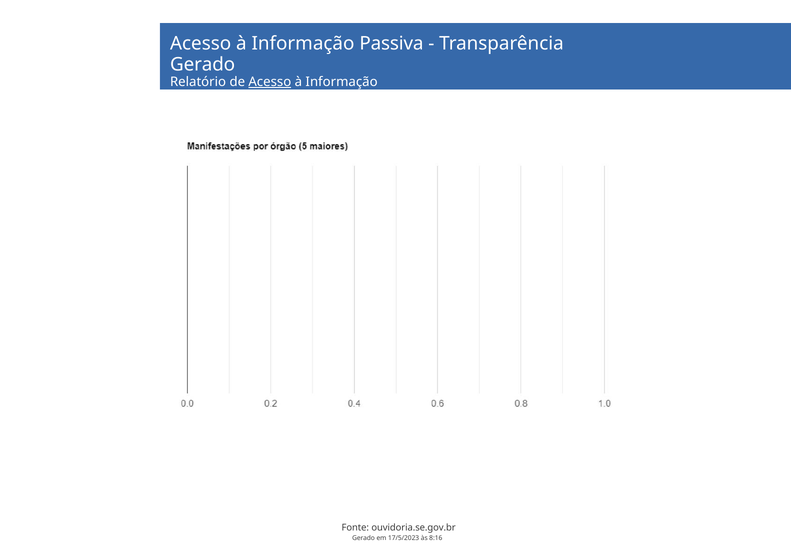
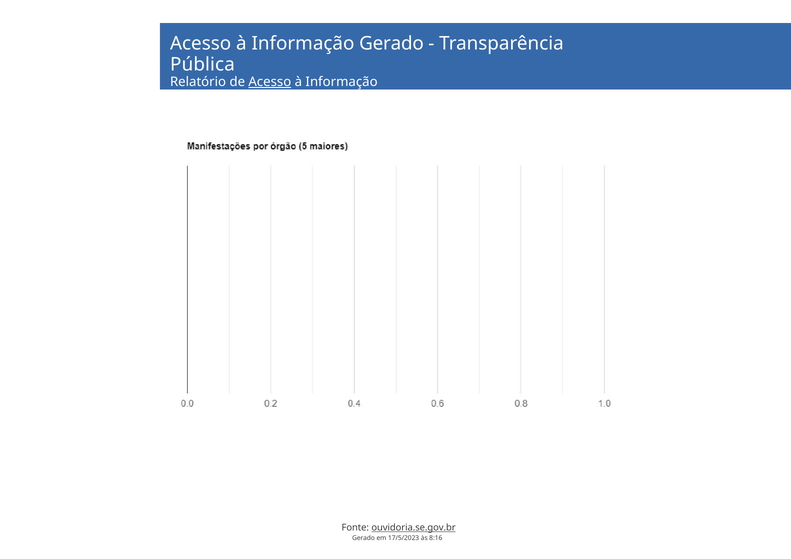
Informação Passiva: Passiva -> Gerado (391, 44)
Gerado: Gerado -> Pública (202, 65)
ouvidoria.se.gov.br underline: none -> present (414, 528)
